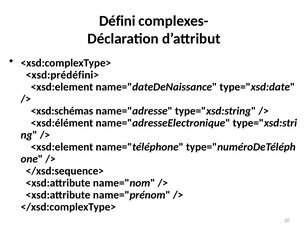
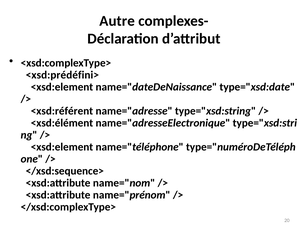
Défini: Défini -> Autre (117, 21)
<xsd:schémas: <xsd:schémas -> <xsd:référent (62, 111)
